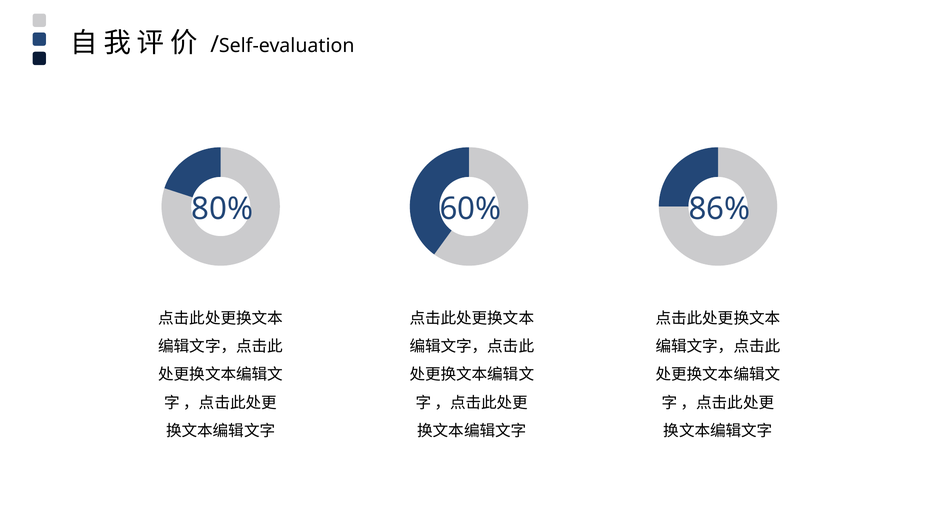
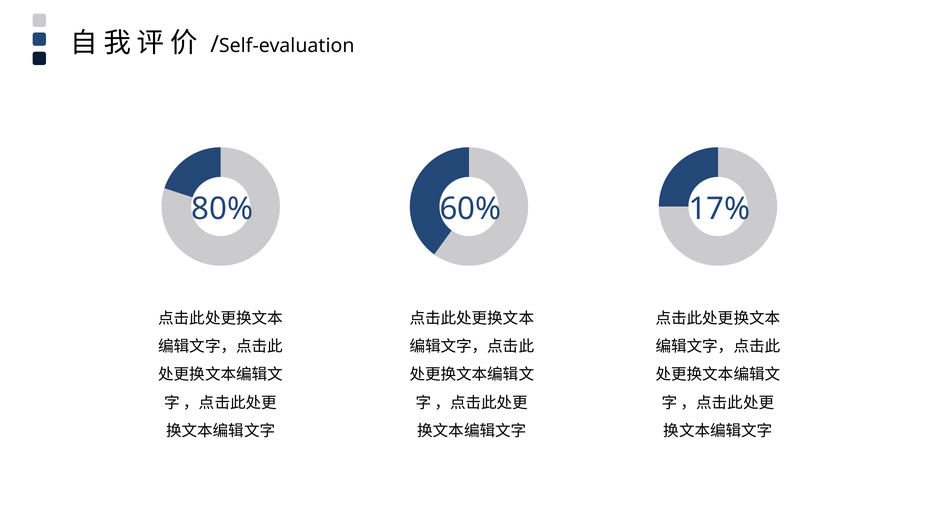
86%: 86% -> 17% (719, 209)
